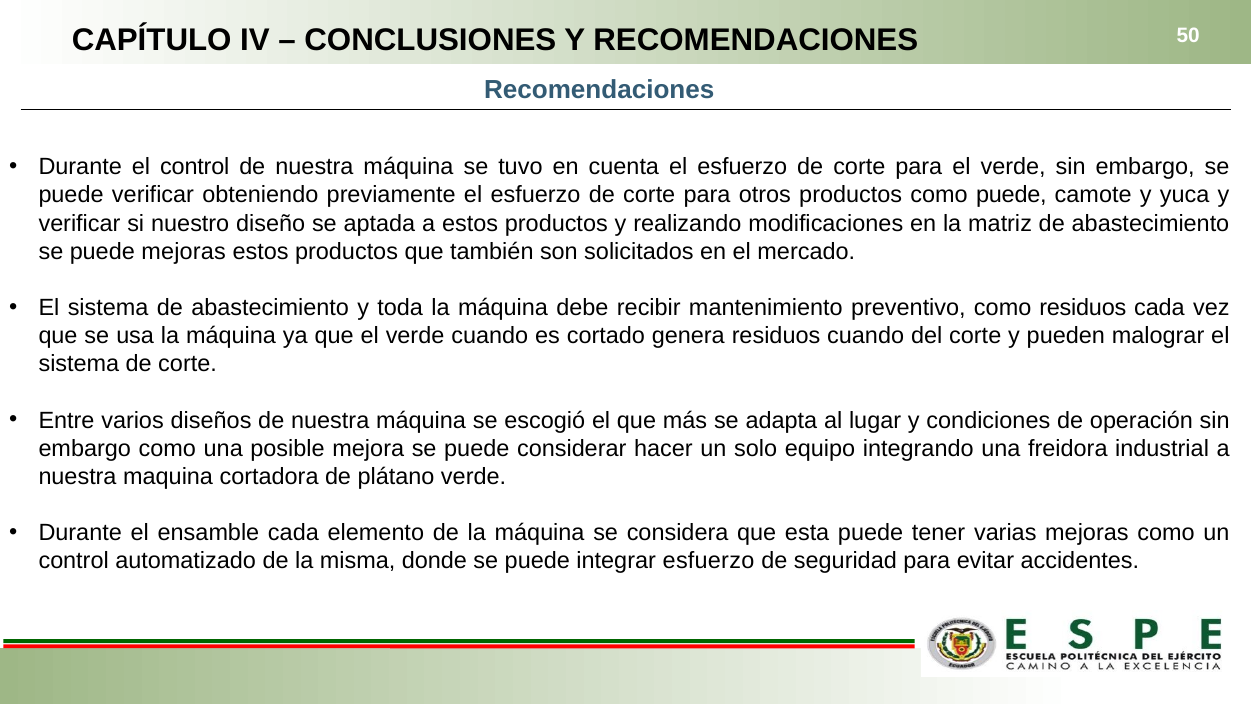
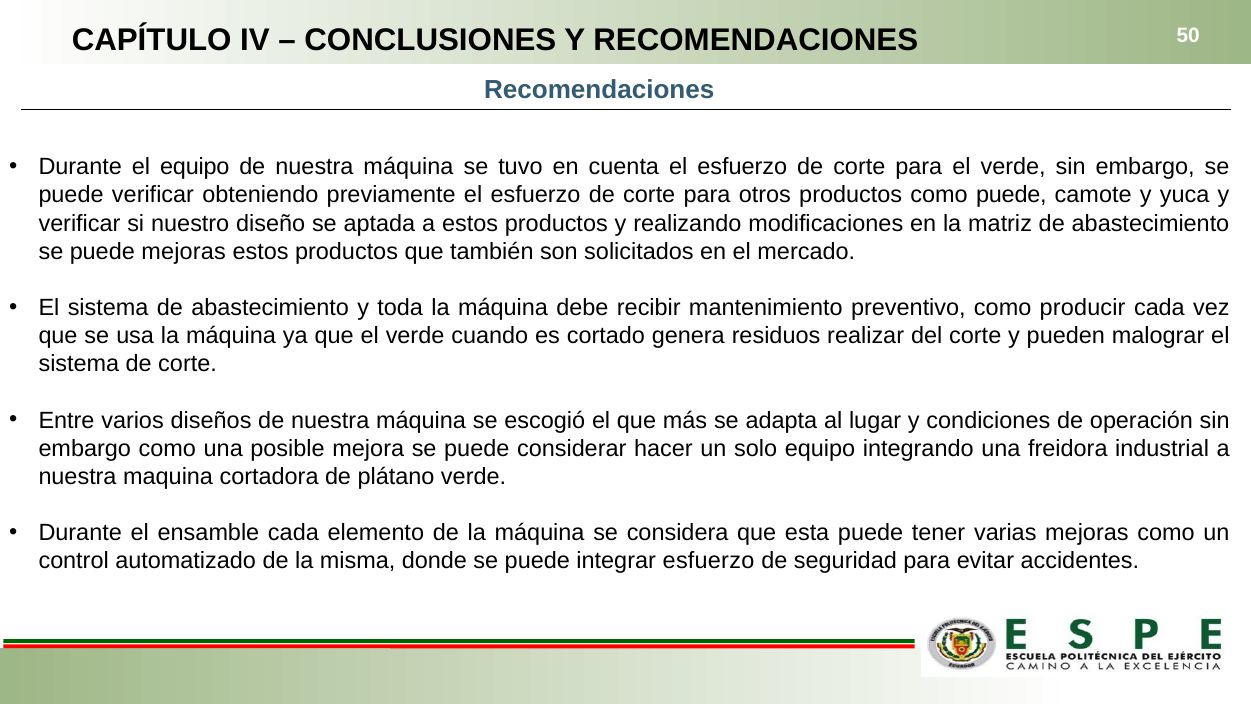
el control: control -> equipo (195, 167)
como residuos: residuos -> producir (1083, 308)
residuos cuando: cuando -> realizar (866, 336)
